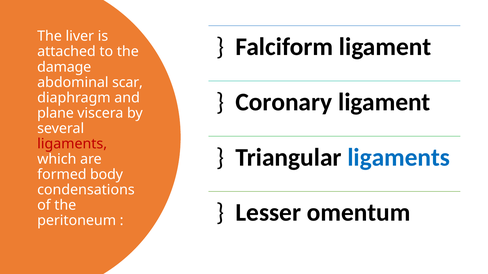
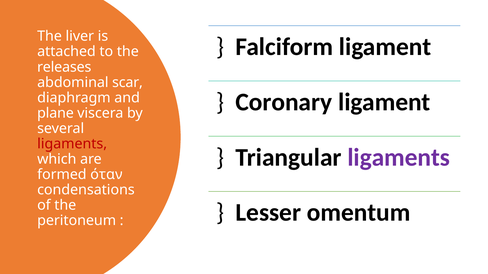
damage: damage -> releases (64, 67)
ligaments colour: blue -> purple (399, 158)
body: body -> όταν (106, 175)
